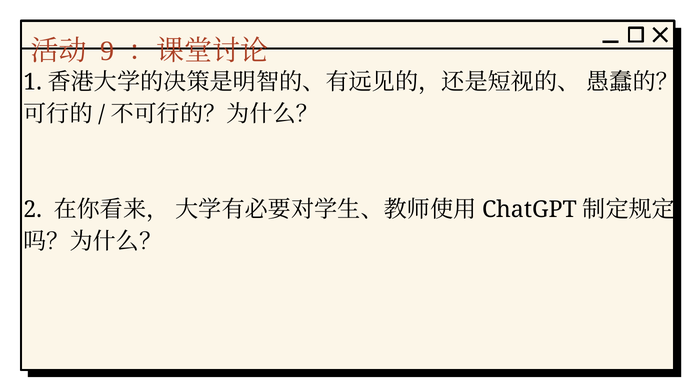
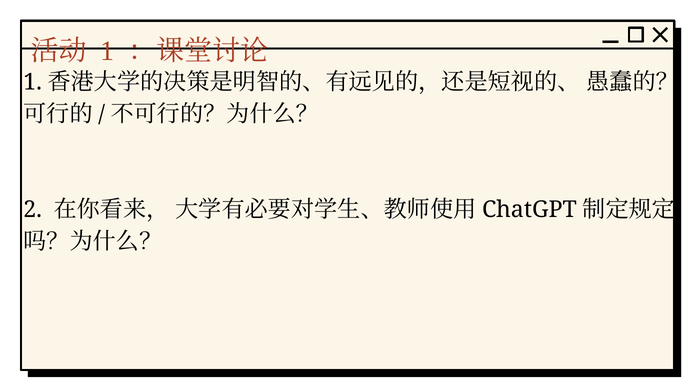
9: 9 -> 1 (107, 51)
